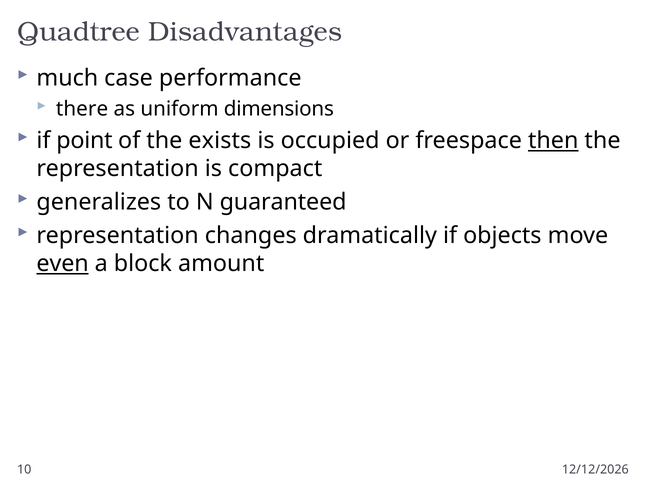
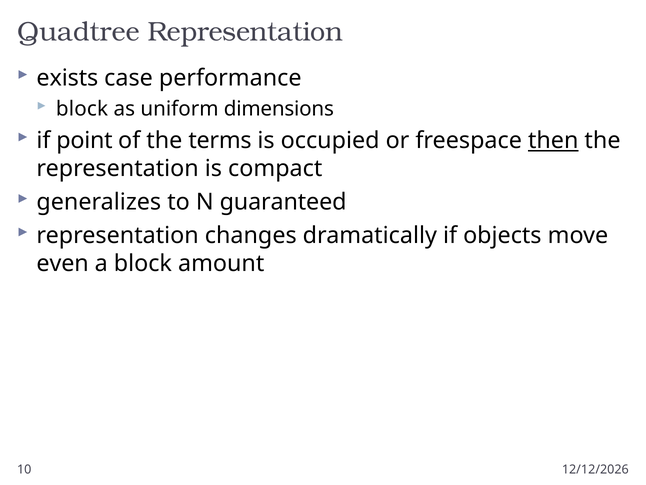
Quadtree Disadvantages: Disadvantages -> Representation (245, 32)
much: much -> exists (67, 78)
there: there -> block (82, 109)
exists: exists -> terms (220, 141)
even underline: present -> none (63, 263)
